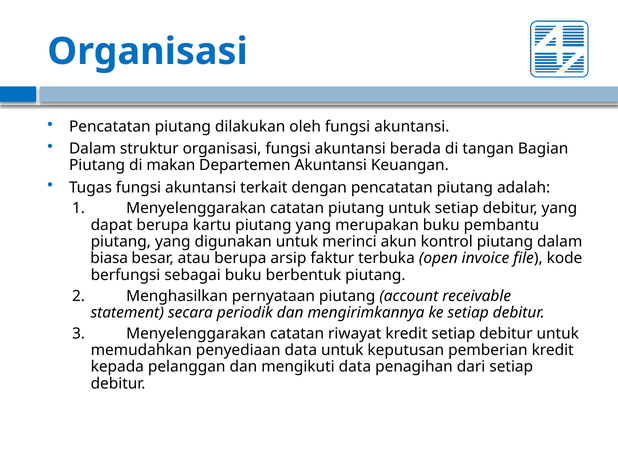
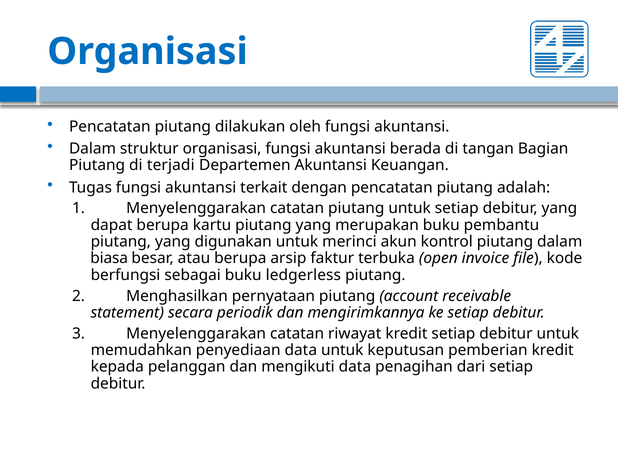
makan: makan -> terjadi (171, 166)
berbentuk: berbentuk -> ledgerless (303, 275)
